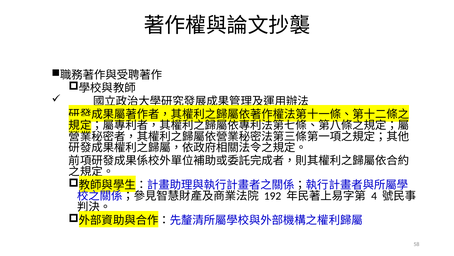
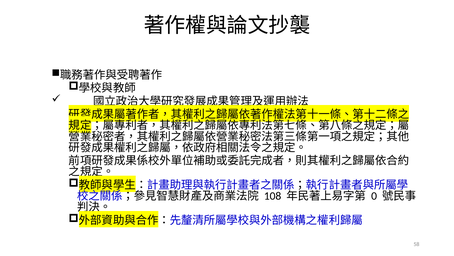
192: 192 -> 108 (273, 196)
4: 4 -> 0 (374, 196)
